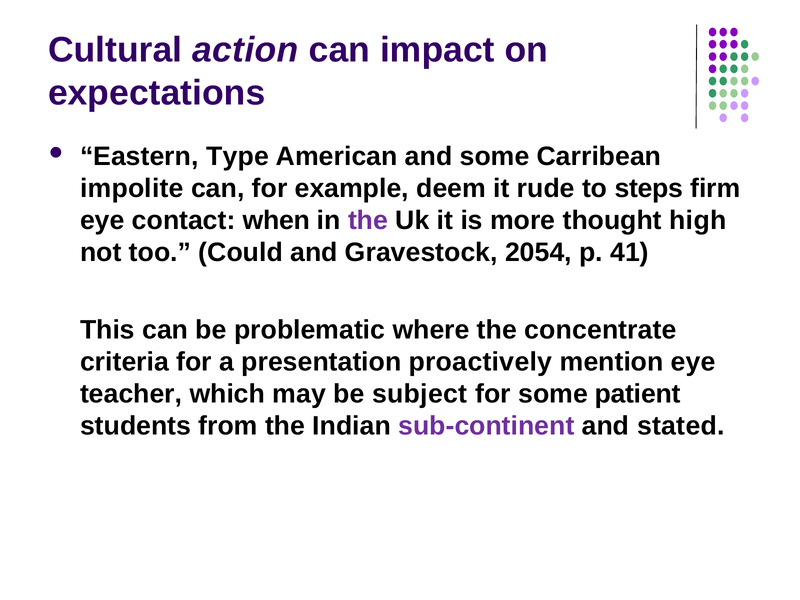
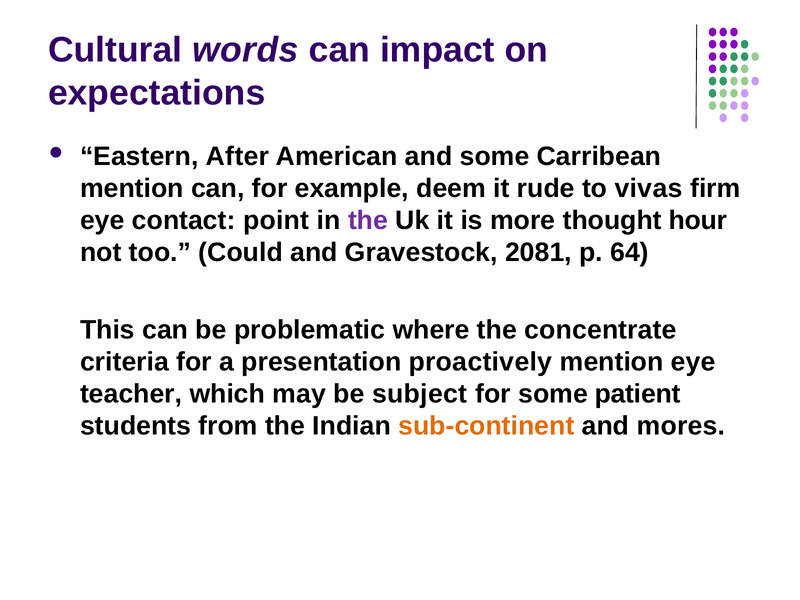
action: action -> words (245, 50)
Type: Type -> After (238, 157)
impolite: impolite -> mention (132, 189)
steps: steps -> vivas (649, 189)
when: when -> point (276, 221)
high: high -> hour (698, 221)
2054: 2054 -> 2081 (538, 253)
41: 41 -> 64 (630, 253)
sub-continent colour: purple -> orange (486, 426)
stated: stated -> mores (681, 426)
